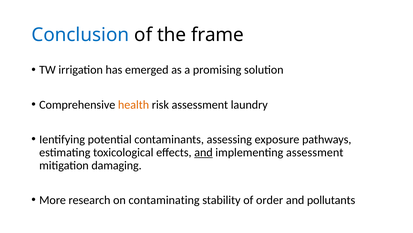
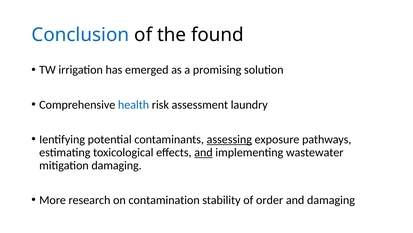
frame: frame -> found (217, 35)
health colour: orange -> blue (134, 104)
assessing underline: none -> present (229, 139)
implementing assessment: assessment -> wastewater (315, 152)
contaminating: contaminating -> contamination (164, 199)
and pollutants: pollutants -> damaging (331, 199)
